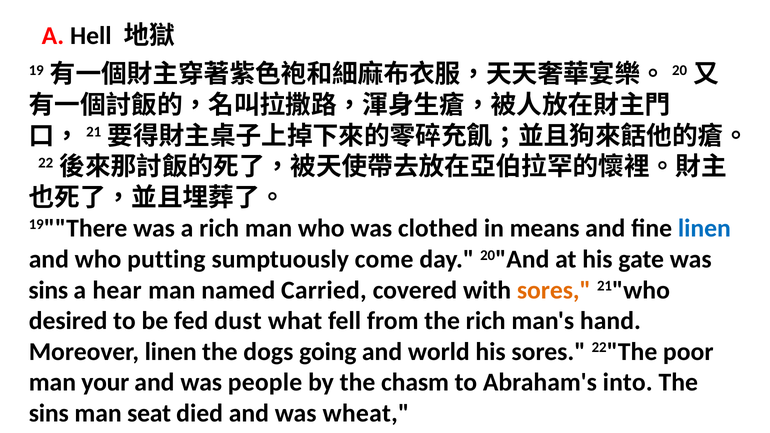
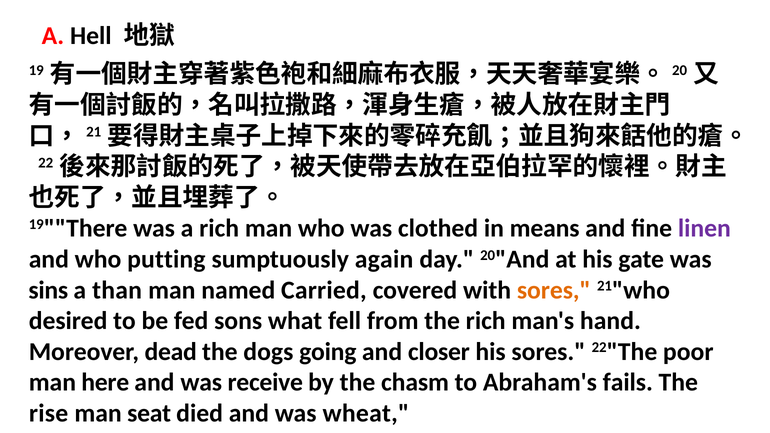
linen colour: blue -> purple (704, 229)
come: come -> again (384, 259)
hear: hear -> than (117, 290)
dust: dust -> sons (238, 321)
Moreover linen: linen -> dead (171, 352)
world: world -> closer (439, 352)
your: your -> here (105, 383)
people: people -> receive (265, 383)
into: into -> fails (628, 383)
sins: sins -> rise (49, 413)
